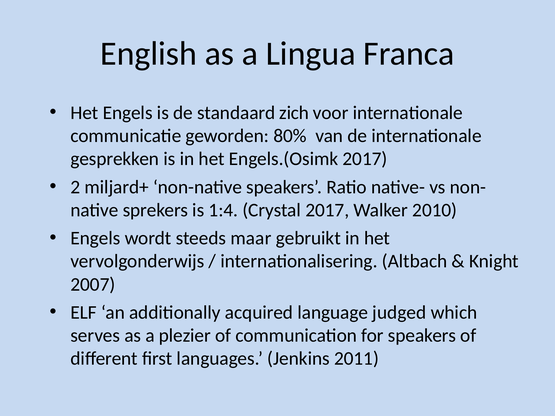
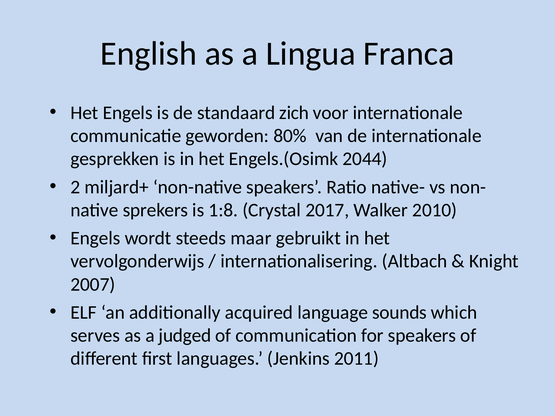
Engels.(Osimk 2017: 2017 -> 2044 (365, 159)
1:4: 1:4 -> 1:8 (223, 210)
judged: judged -> sounds (399, 313)
plezier: plezier -> judged (185, 336)
